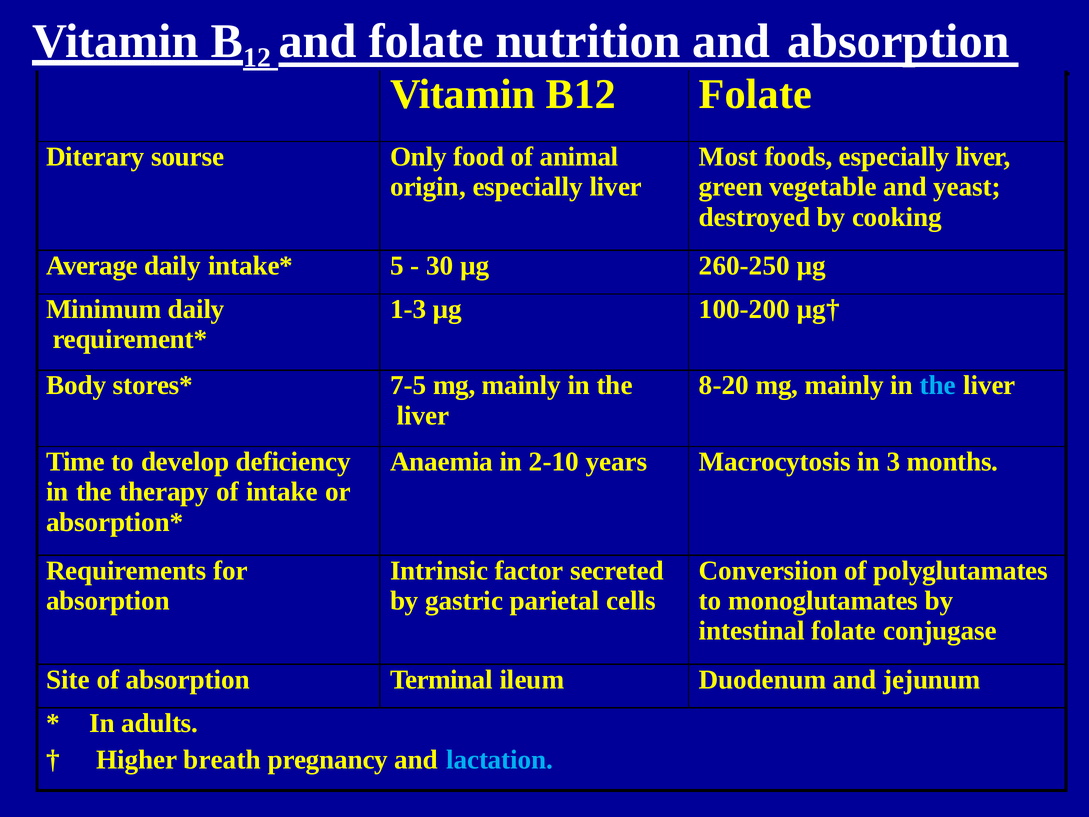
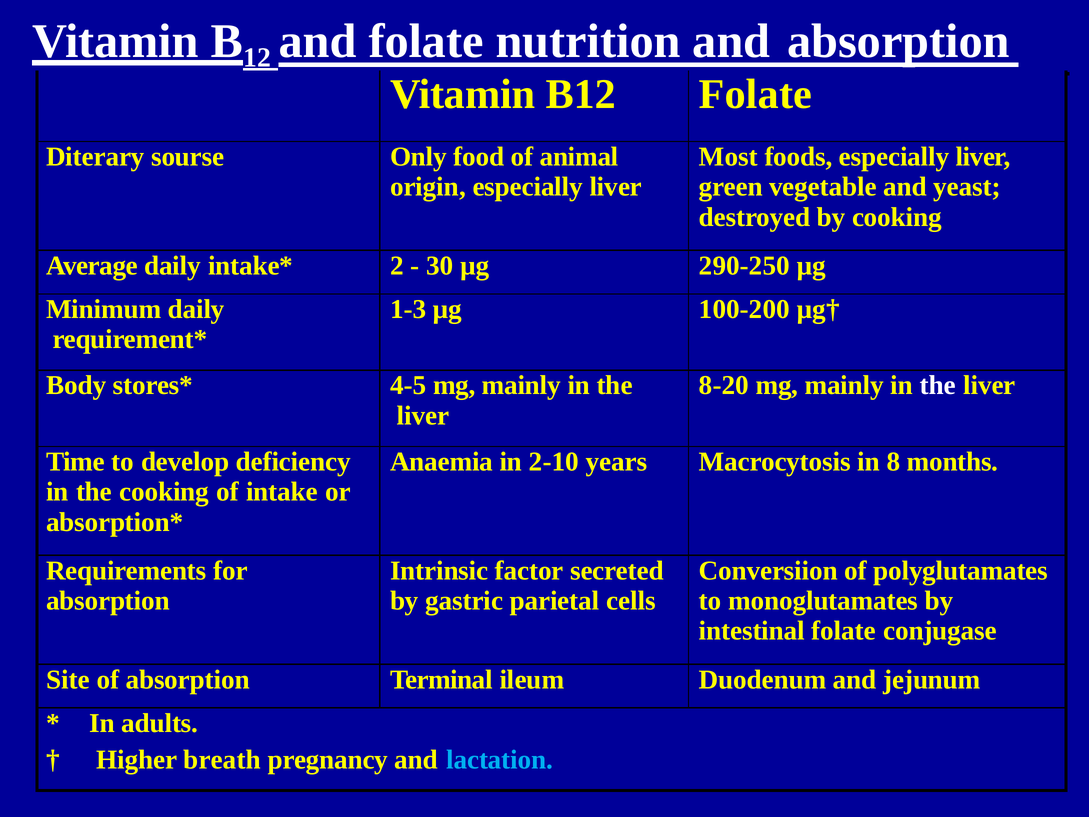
5: 5 -> 2 (397, 266)
260-250: 260-250 -> 290-250 (744, 266)
7-5: 7-5 -> 4-5 (408, 385)
the colour: light blue -> white (938, 385)
3: 3 -> 8 (893, 462)
the therapy: therapy -> cooking (164, 492)
